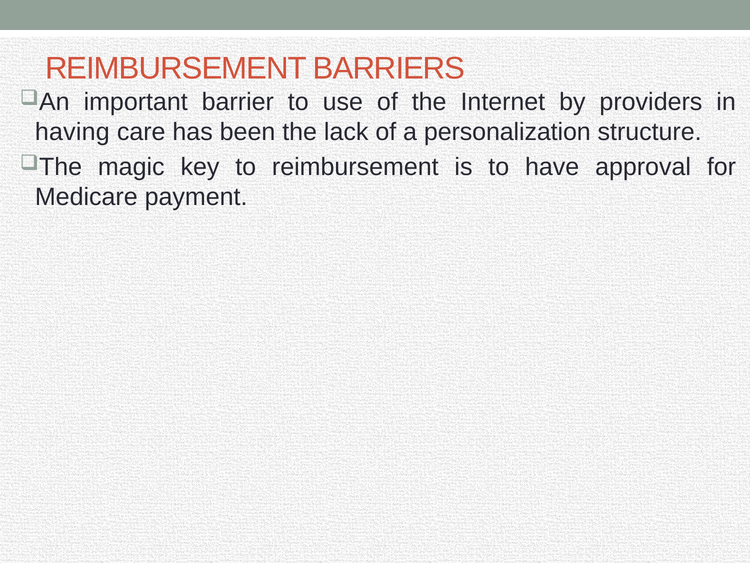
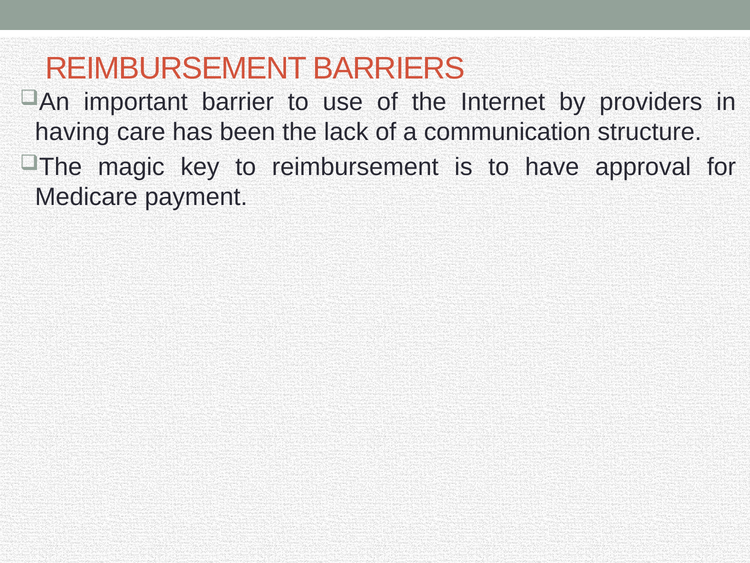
personalization: personalization -> communication (507, 132)
